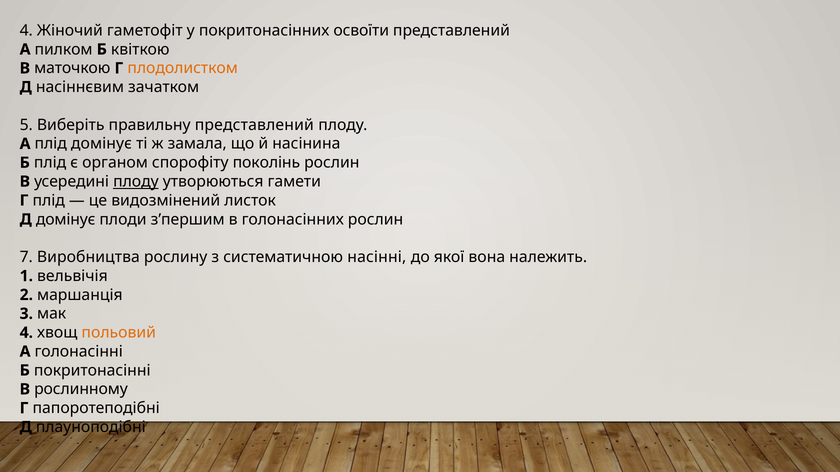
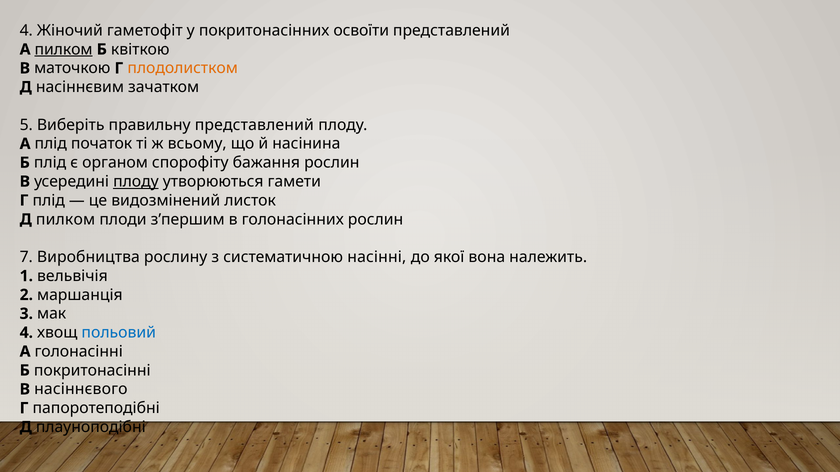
пилком underline: none -> present (64, 49)
плід домінує: домінує -> початок (102, 144)
замала: замала -> всьому (197, 144)
поколінь: поколінь -> бажання (266, 163)
Д домінує: домінує -> пилком (66, 220)
польовий colour: orange -> blue (119, 333)
рослинному: рослинному -> насіннєвого (81, 390)
